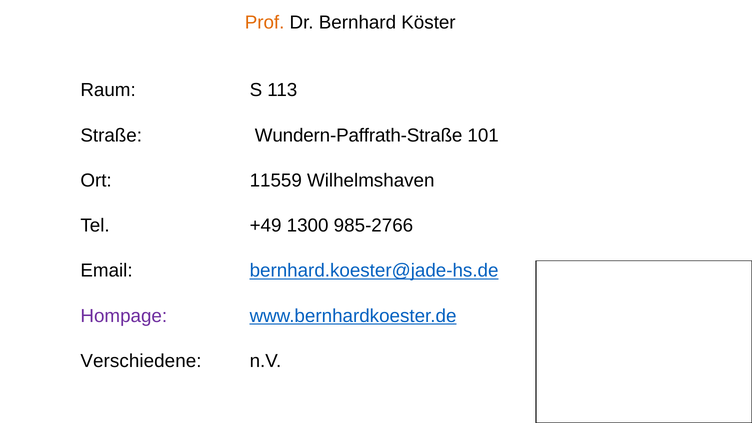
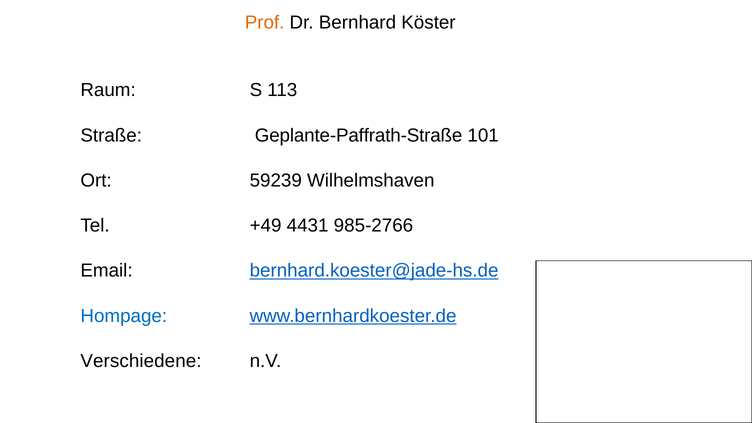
Wundern-Paffrath-Straße: Wundern-Paffrath-Straße -> Geplante-Paffrath-Straße (359, 135)
11559: 11559 -> 59239 (276, 180)
1300: 1300 -> 4431 (308, 226)
Hompage colour: purple -> blue (124, 316)
